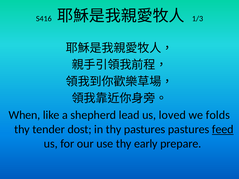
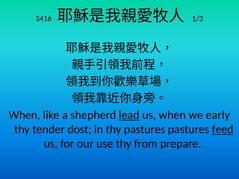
lead underline: none -> present (129, 115)
us loved: loved -> when (172, 115)
folds: folds -> early (218, 115)
early: early -> from (146, 144)
